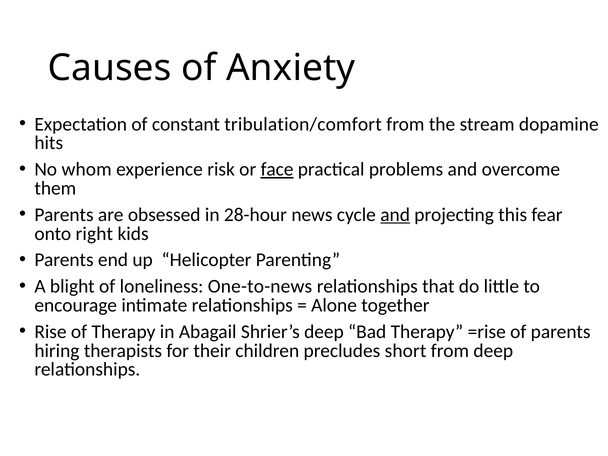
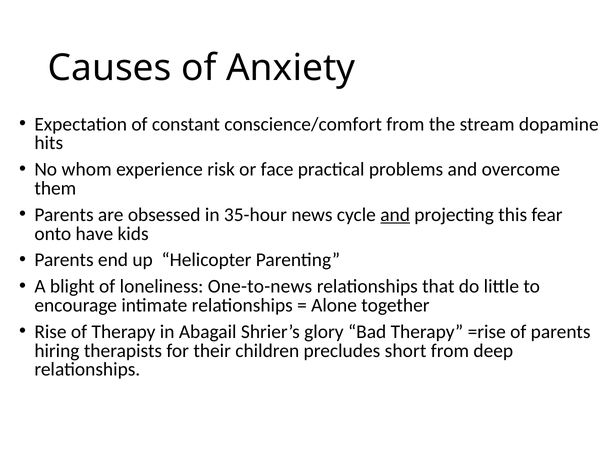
tribulation/comfort: tribulation/comfort -> conscience/comfort (303, 124)
face underline: present -> none (277, 169)
28-hour: 28-hour -> 35-hour (255, 215)
right: right -> have (94, 234)
Shrier’s deep: deep -> glory (324, 332)
